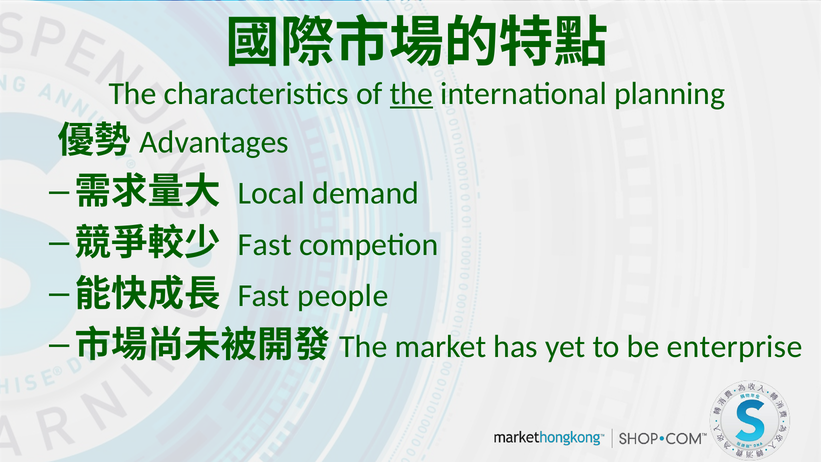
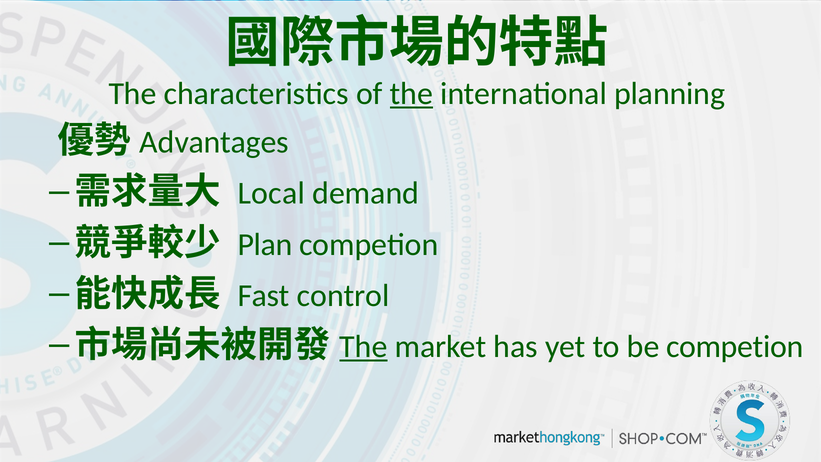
Fast: Fast -> Plan (265, 244)
people: people -> control (343, 296)
The underline: none -> present (363, 347)
be enterprise: enterprise -> competion (735, 347)
